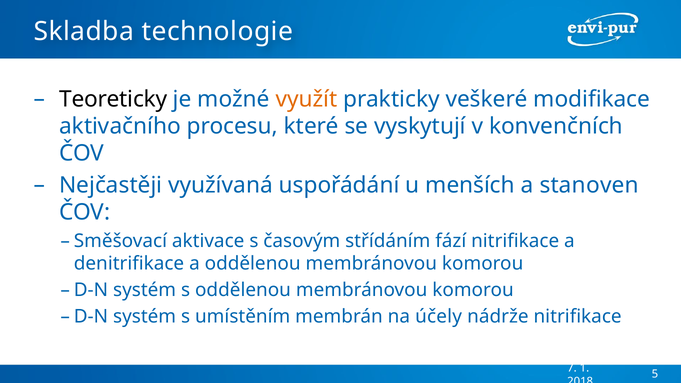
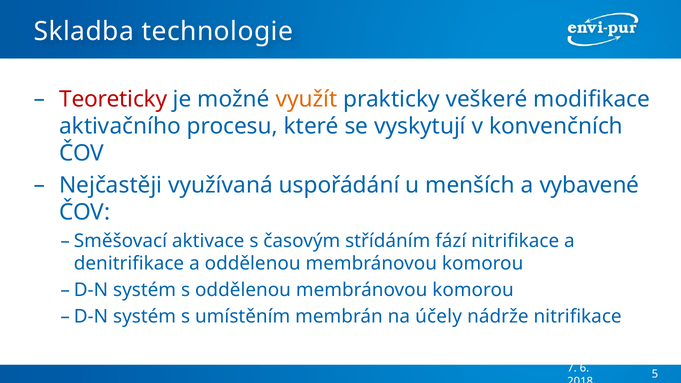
Teoreticky colour: black -> red (113, 99)
stanoven: stanoven -> vybavené (589, 185)
1: 1 -> 6 (584, 368)
